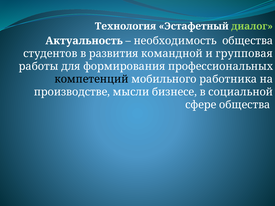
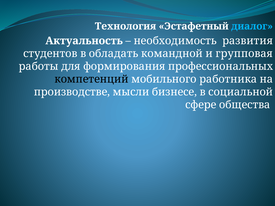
диалог colour: light green -> light blue (252, 26)
необходимость общества: общества -> развития (248, 41)
развития: развития -> обладать (114, 54)
